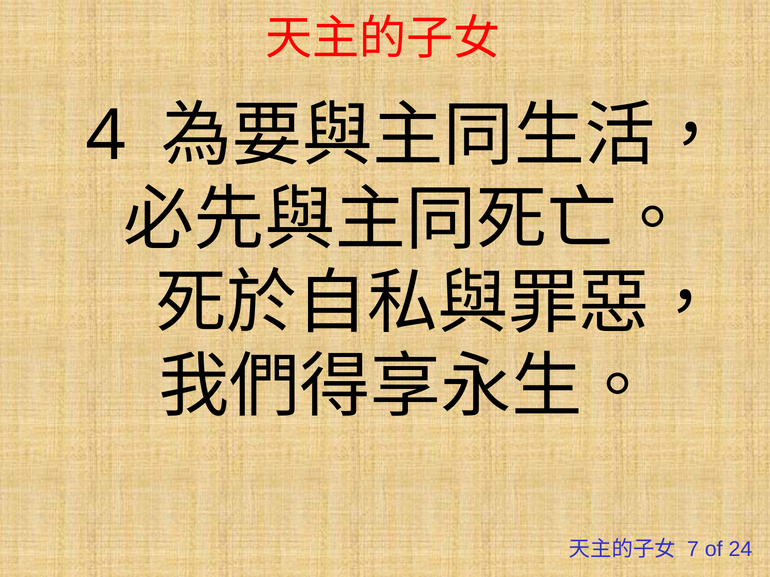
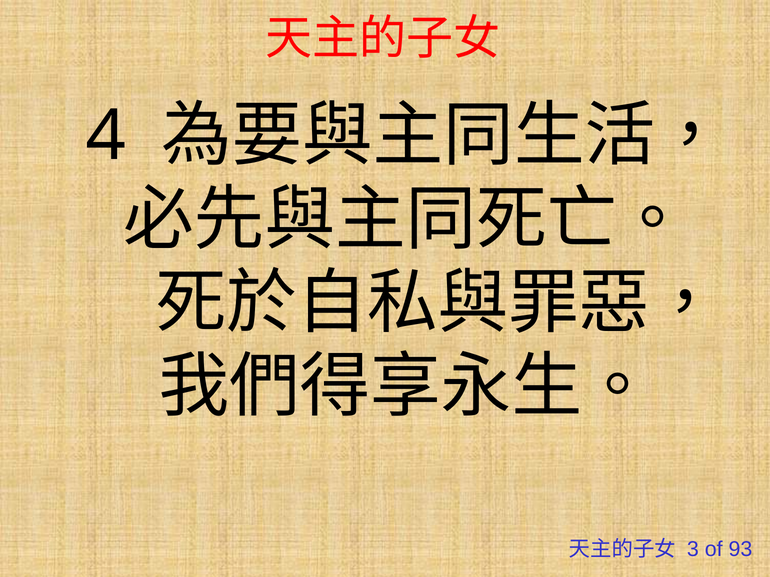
7: 7 -> 3 (693, 549)
24: 24 -> 93 (740, 549)
